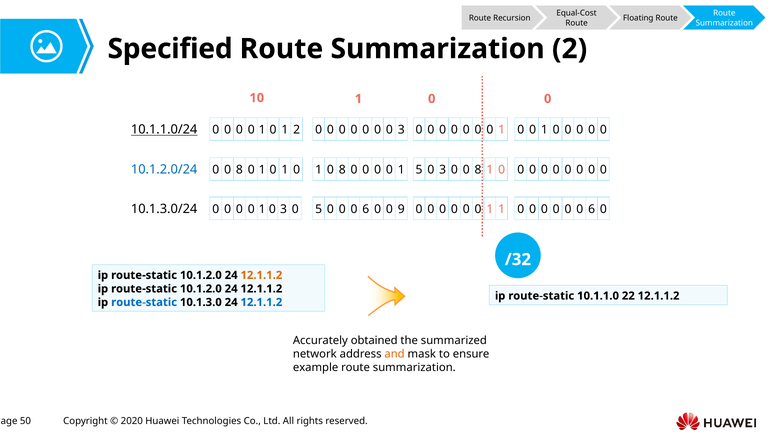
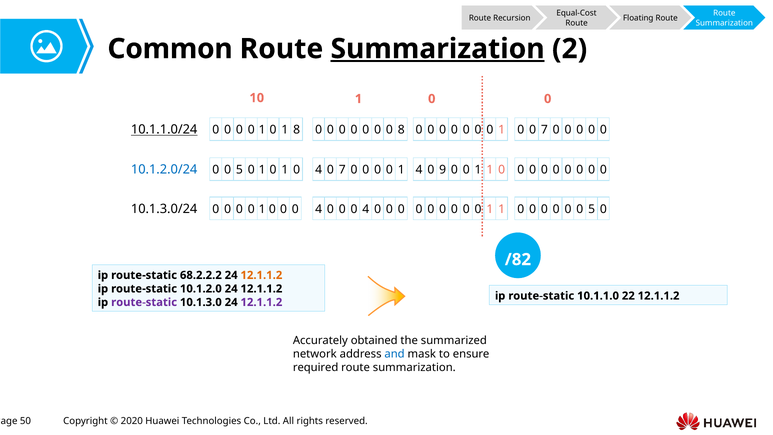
Specified: Specified -> Common (170, 49)
Summarization underline: none -> present (438, 49)
1 2: 2 -> 8 (297, 130)
0 0 3: 3 -> 8 (401, 130)
1 0 0 1: 1 -> 7 (544, 130)
8: 8 -> 5 (239, 170)
1: 1 -> 4 (319, 170)
8: 8 -> 7 (342, 170)
1 5: 5 -> 4 (419, 170)
3: 3 -> 9 (443, 170)
8: 8 -> 1 (478, 170)
3: 3 -> 0 (284, 209)
5: 5 -> 4 (319, 209)
6: 6 -> 4 (366, 209)
9: 9 -> 0 (401, 209)
6: 6 -> 5 (592, 209)
/32: /32 -> /82 (518, 259)
10.1.2.0: 10.1.2.0 -> 68.2.2.2 (201, 275)
route-static colour: blue -> purple (144, 302)
12.1.1.2 colour: blue -> purple (261, 302)
and colour: orange -> blue (395, 354)
example: example -> required (316, 367)
